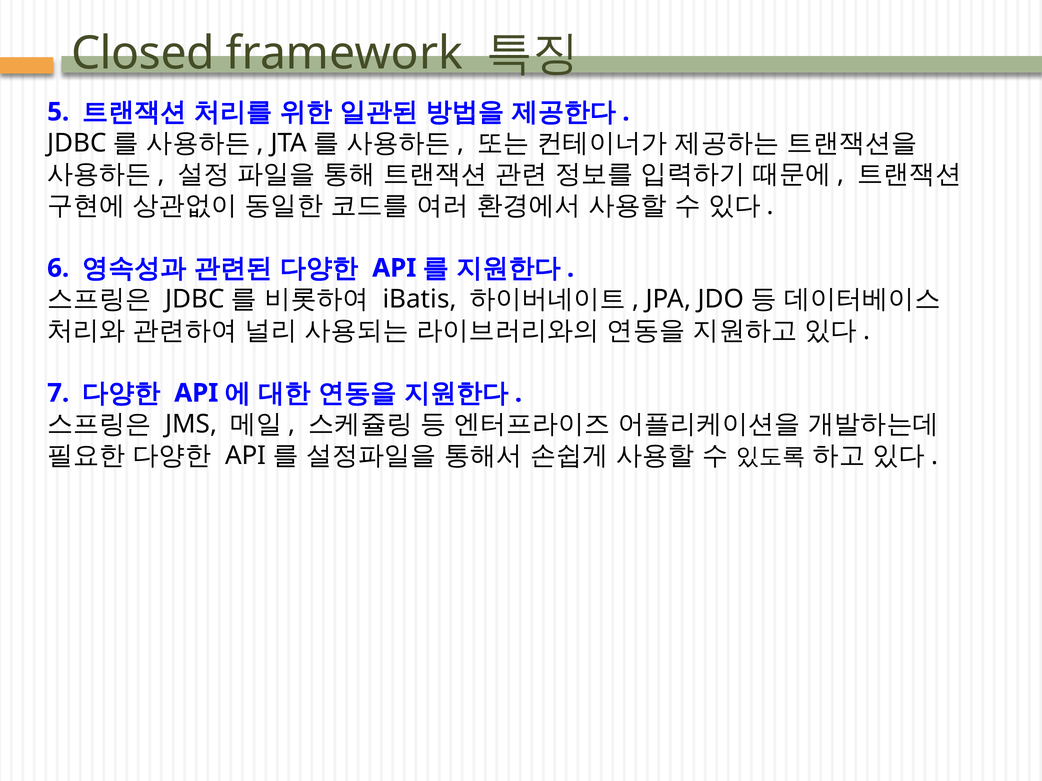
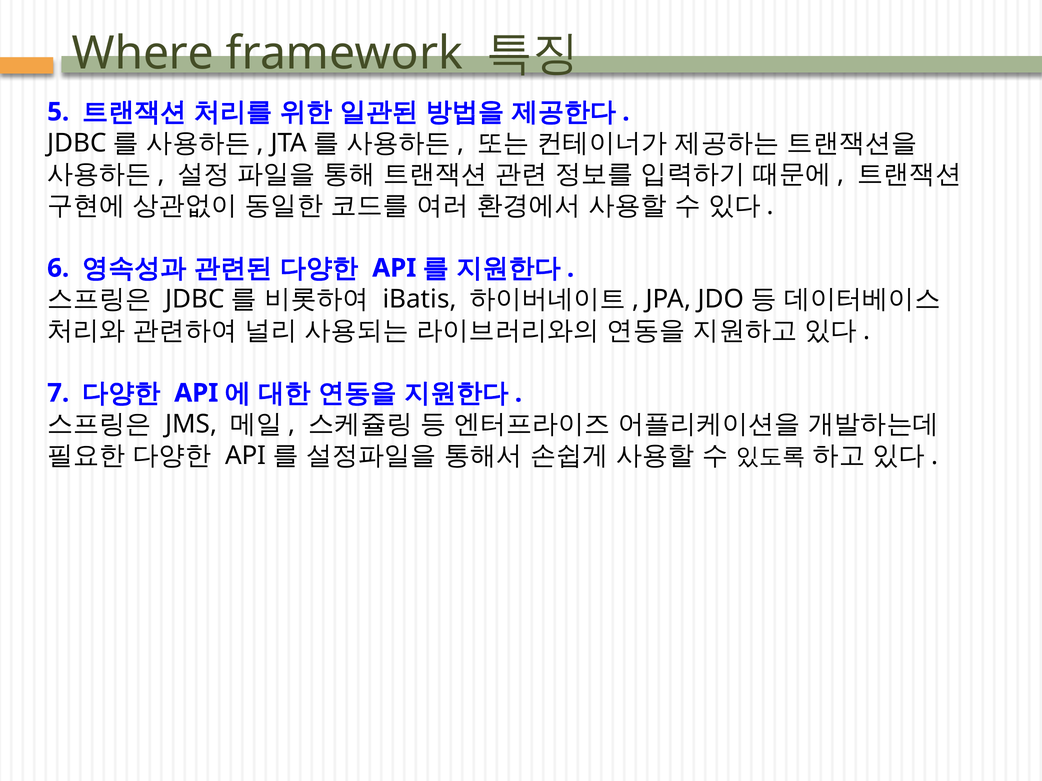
Closed: Closed -> Where (143, 53)
